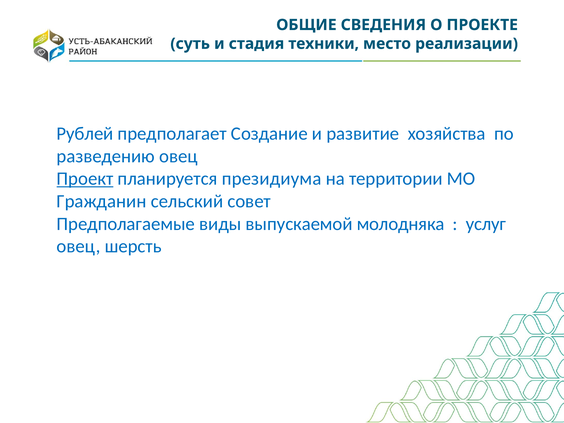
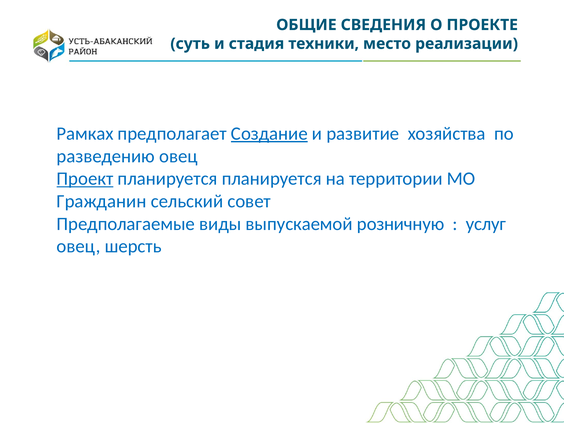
Рублей: Рублей -> Рамках (85, 134)
Создание underline: none -> present (269, 134)
планируется президиума: президиума -> планируется (272, 179)
молодняка: молодняка -> розничную (401, 224)
